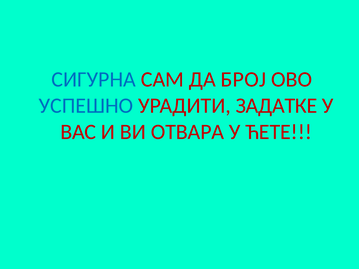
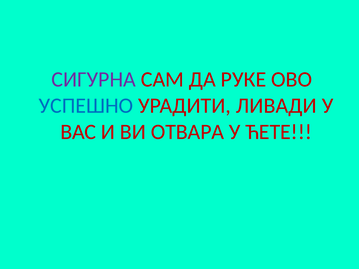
СИГУРНА colour: blue -> purple (94, 79)
БРОЈ: БРОЈ -> РУКЕ (243, 79)
ЗАДАТКЕ: ЗАДАТКЕ -> ЛИВАДИ (276, 106)
